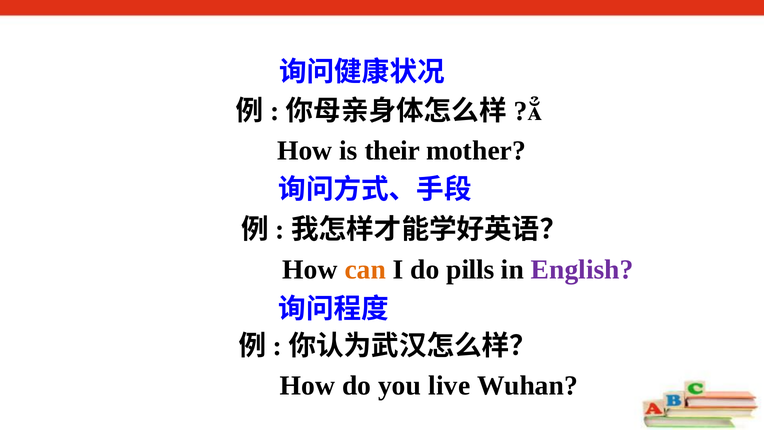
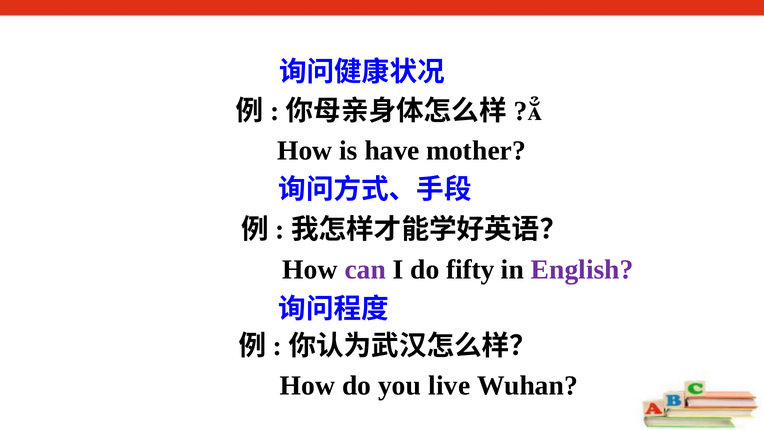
their: their -> have (392, 151)
can colour: orange -> purple (365, 269)
pills: pills -> fifty (470, 269)
